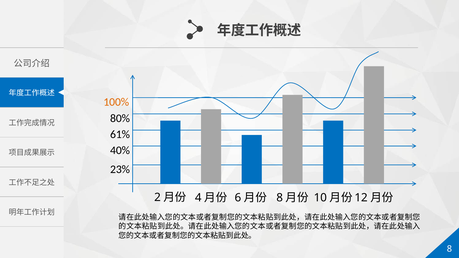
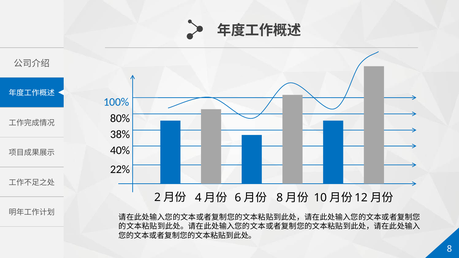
100% colour: orange -> blue (116, 102)
61%: 61% -> 38% (120, 134)
23%: 23% -> 22% (120, 169)
